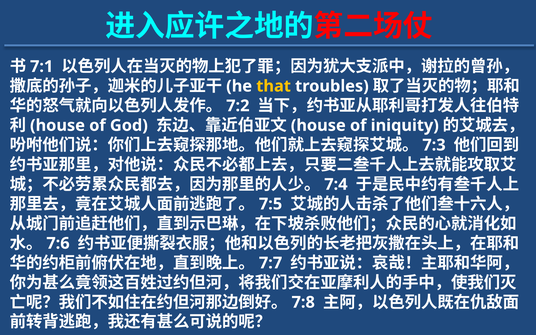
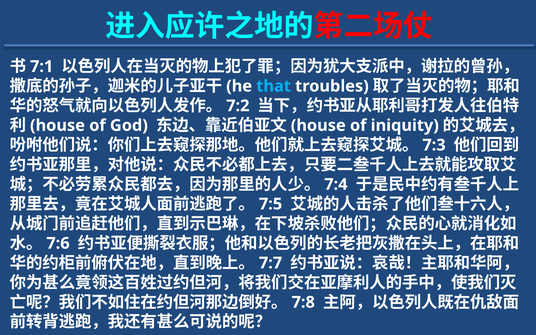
that colour: yellow -> light blue (274, 86)
